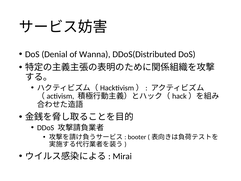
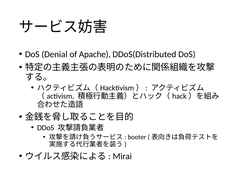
Wanna: Wanna -> Apache (95, 54)
